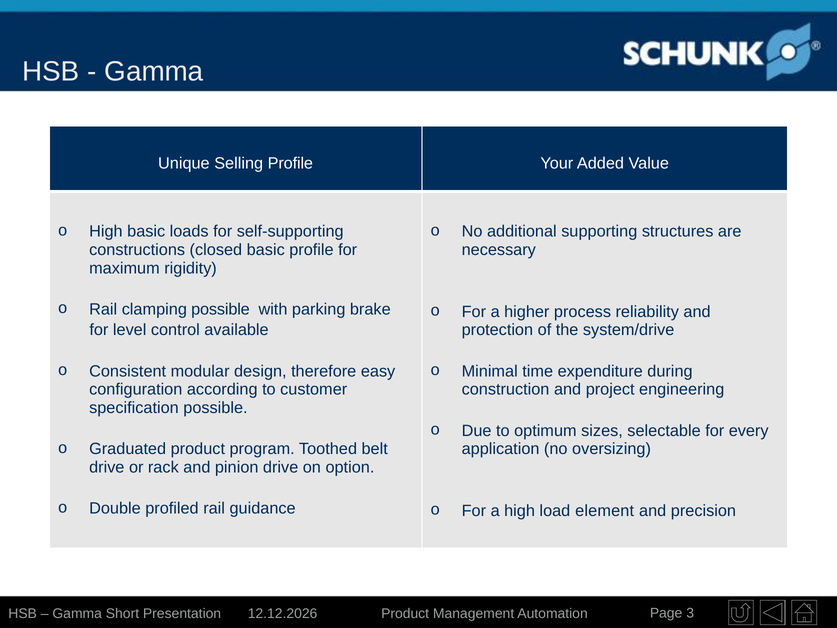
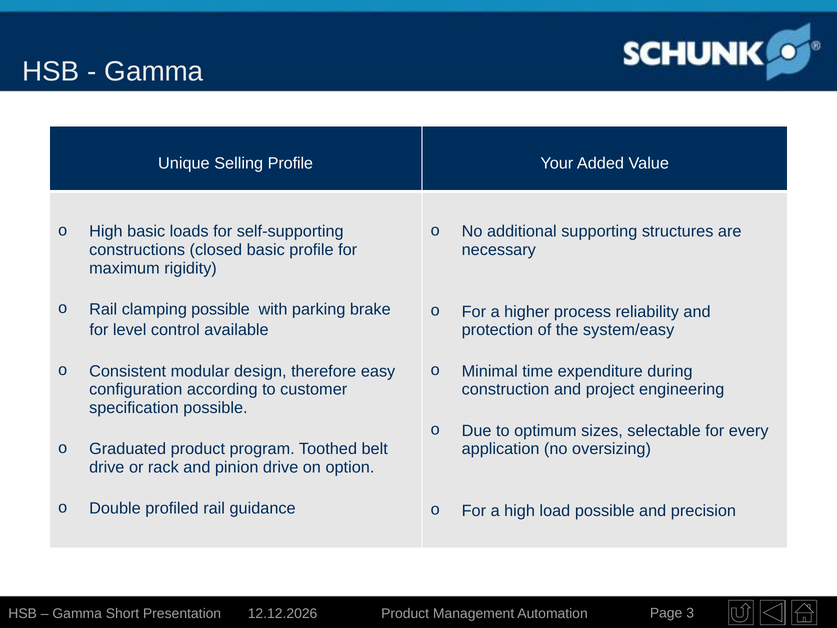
system/drive: system/drive -> system/easy (629, 330)
load element: element -> possible (605, 511)
